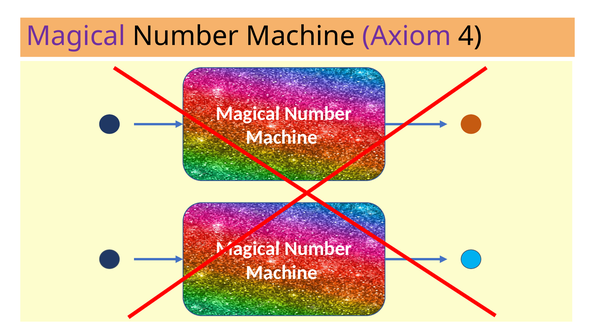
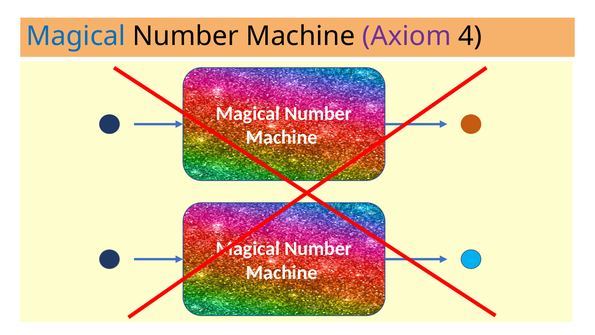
Magical colour: purple -> blue (76, 36)
